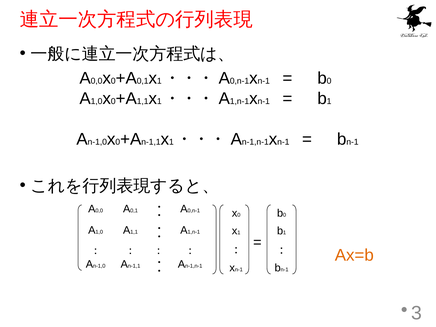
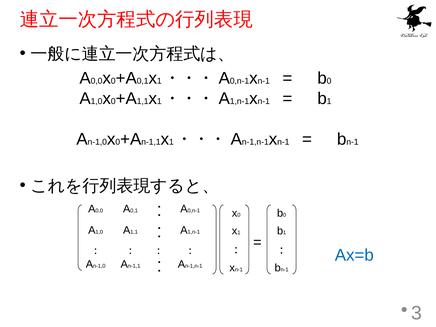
Ax=b colour: orange -> blue (354, 255)
